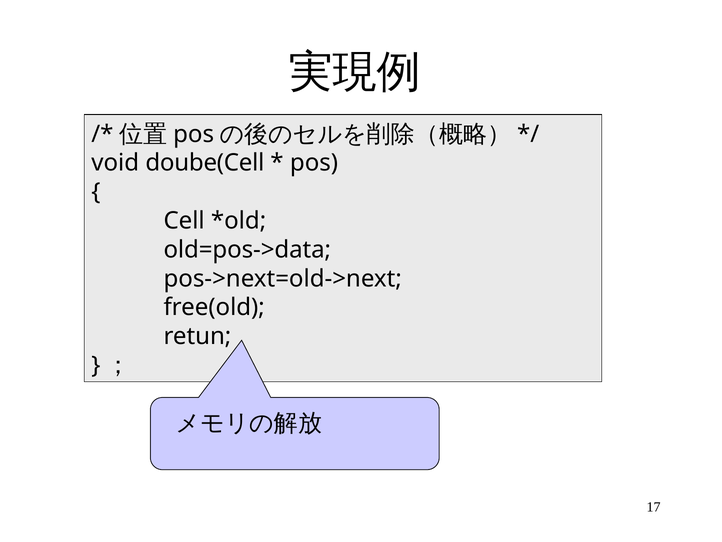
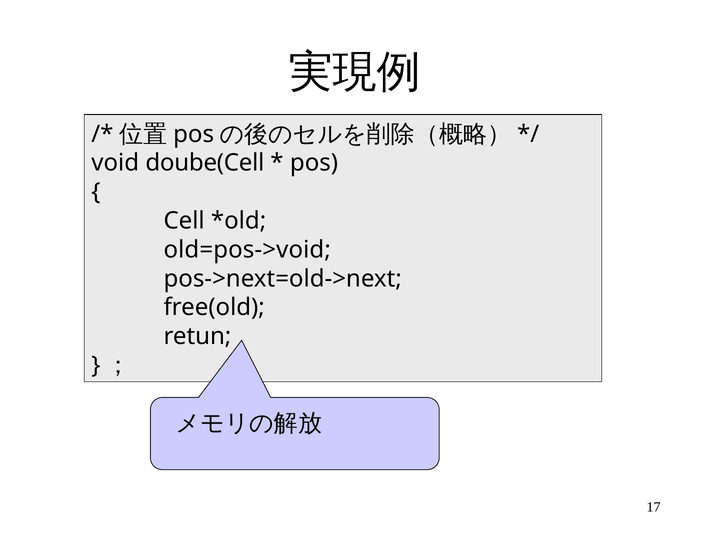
old=pos->data: old=pos->data -> old=pos->void (247, 250)
